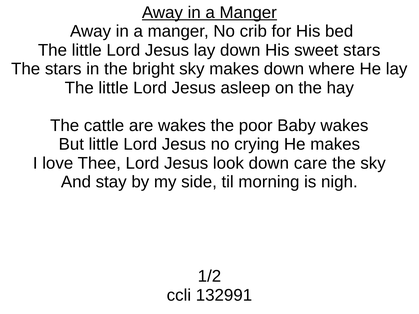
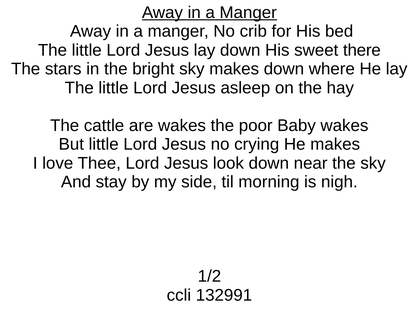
sweet stars: stars -> there (362, 50)
care: care -> near (311, 163)
